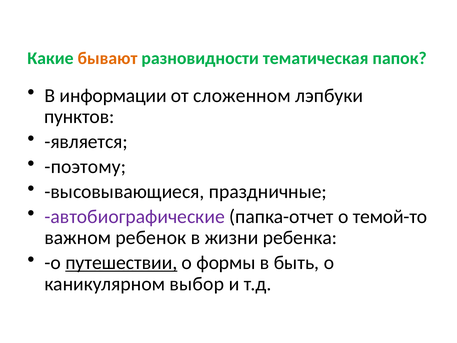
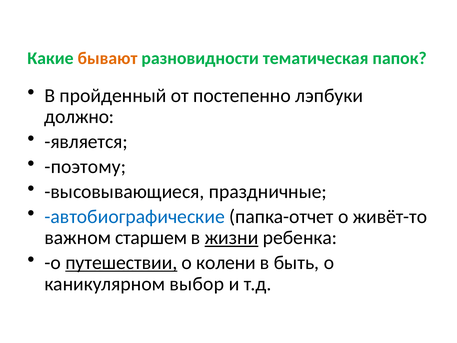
информации: информации -> пройденный (113, 95)
сложенном: сложенном -> постепенно (242, 95)
пунктов: пунктов -> должно (79, 117)
автобиографические colour: purple -> blue (135, 216)
темой-то: темой-то -> живёт-то (390, 216)
ребенок: ребенок -> старшем (151, 238)
жизни underline: none -> present (232, 238)
формы: формы -> колени (226, 263)
